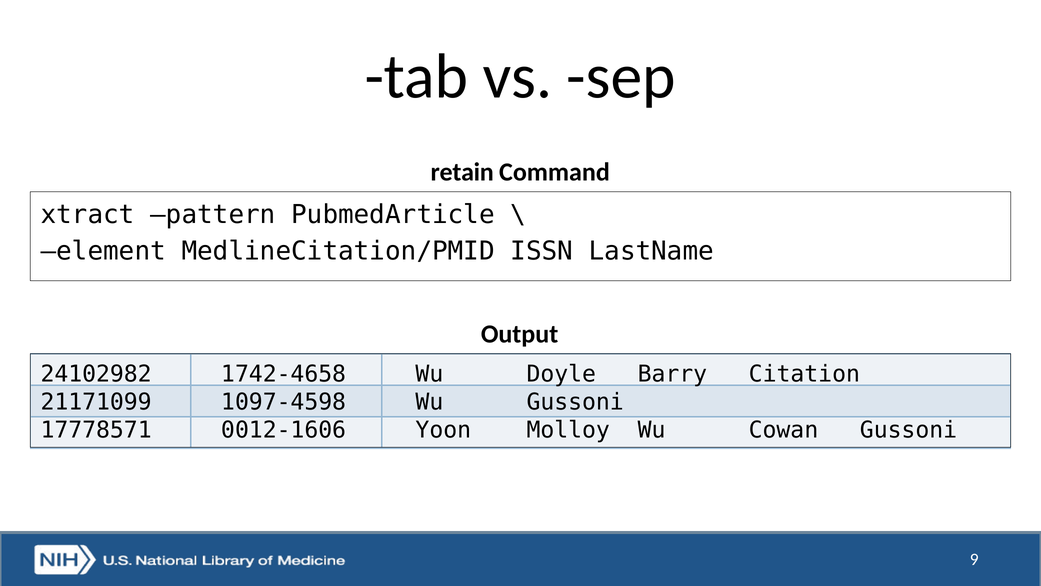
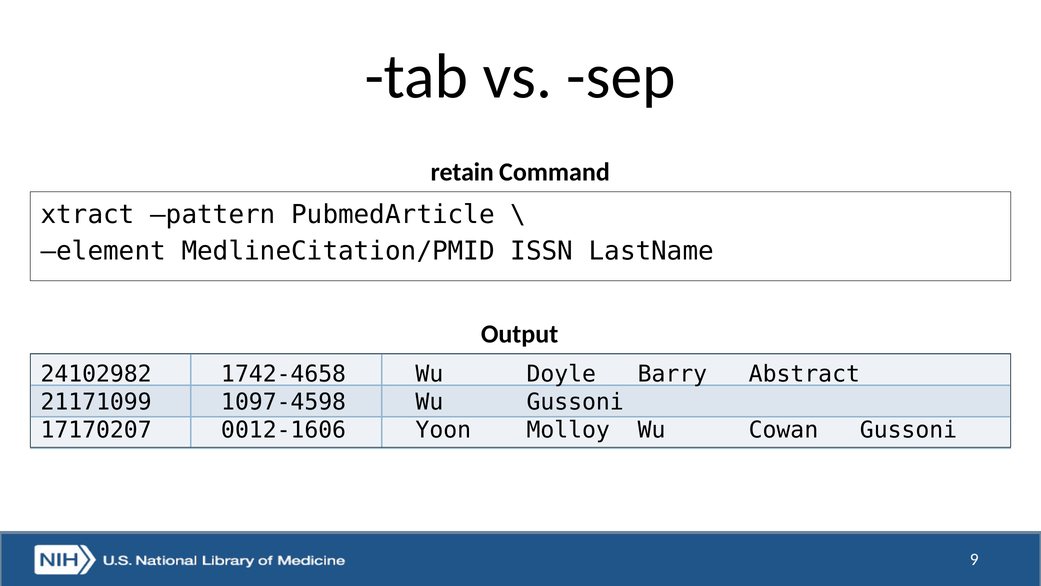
Citation: Citation -> Abstract (804, 374)
17778571: 17778571 -> 17170207 (96, 430)
